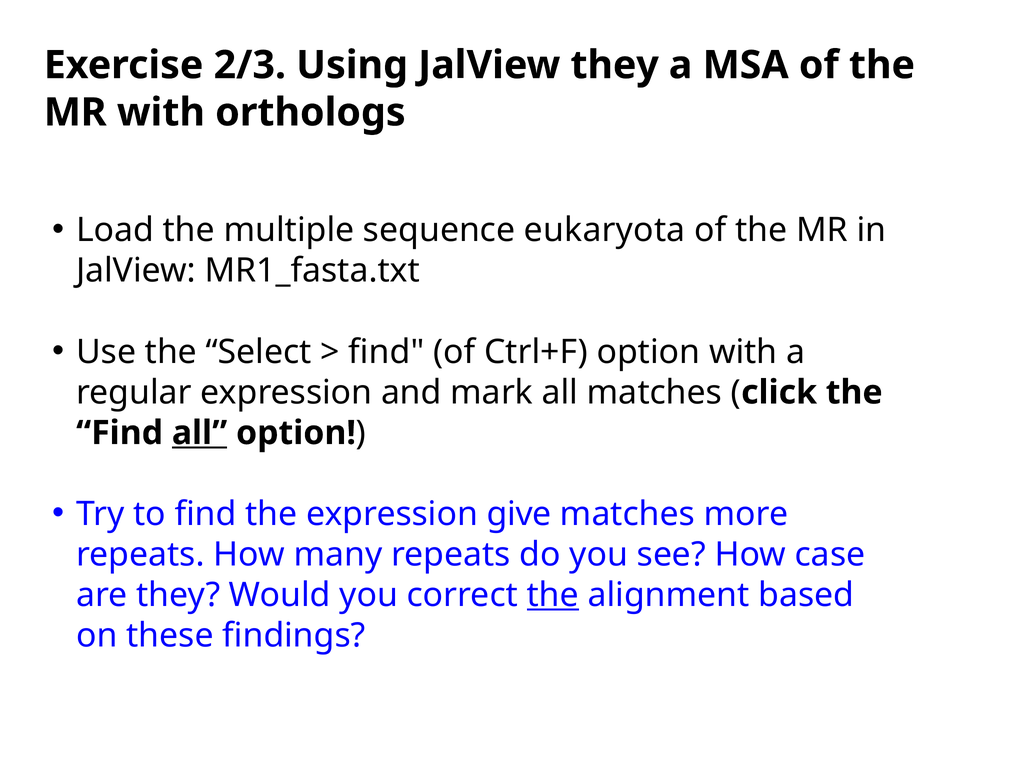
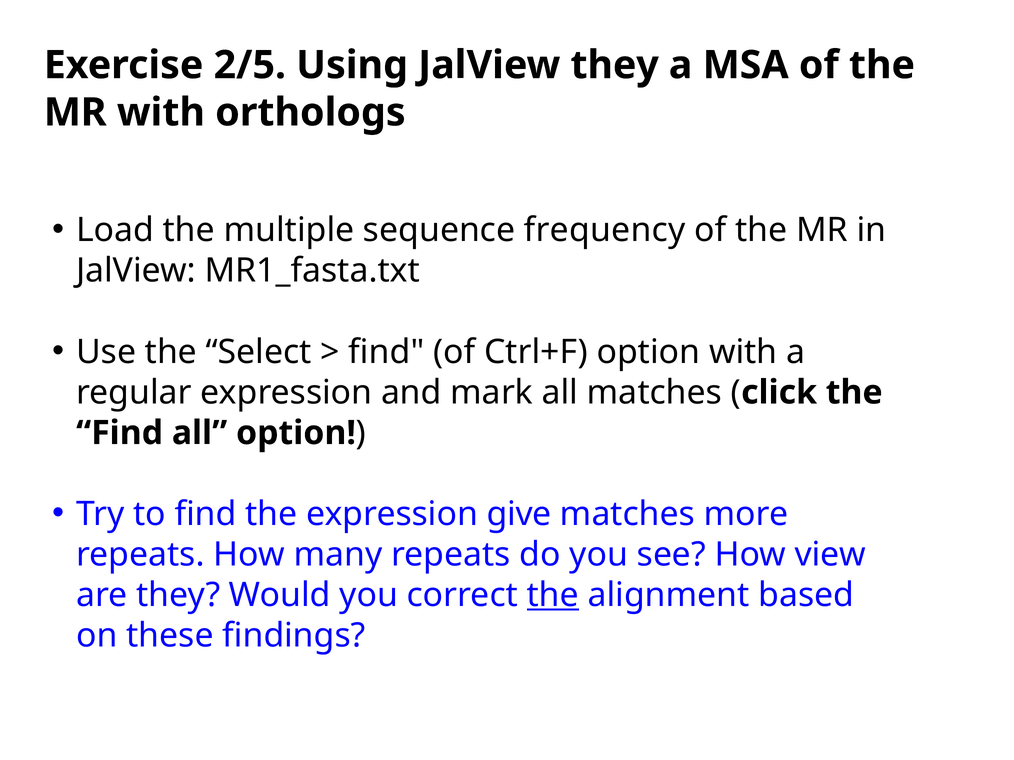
2/3: 2/3 -> 2/5 (250, 65)
eukaryota: eukaryota -> frequency (605, 230)
all underline: present -> none (200, 433)
case: case -> view (830, 555)
